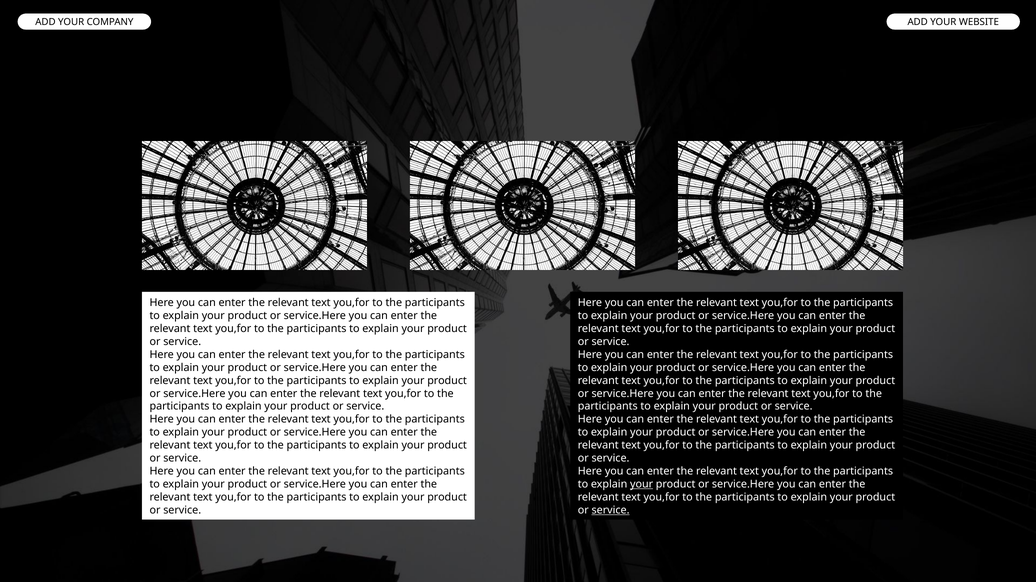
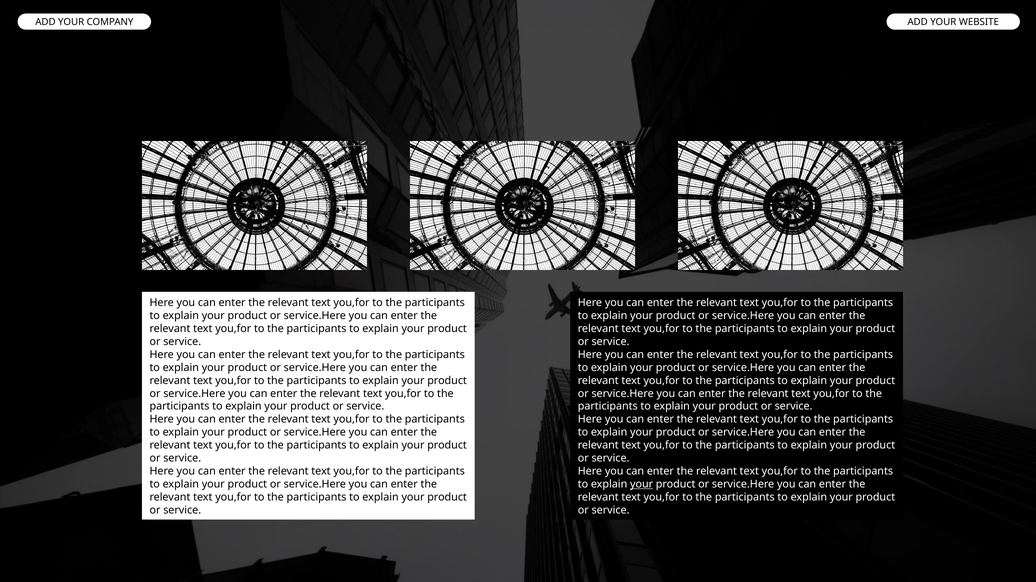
service underline: present -> none (611, 510)
